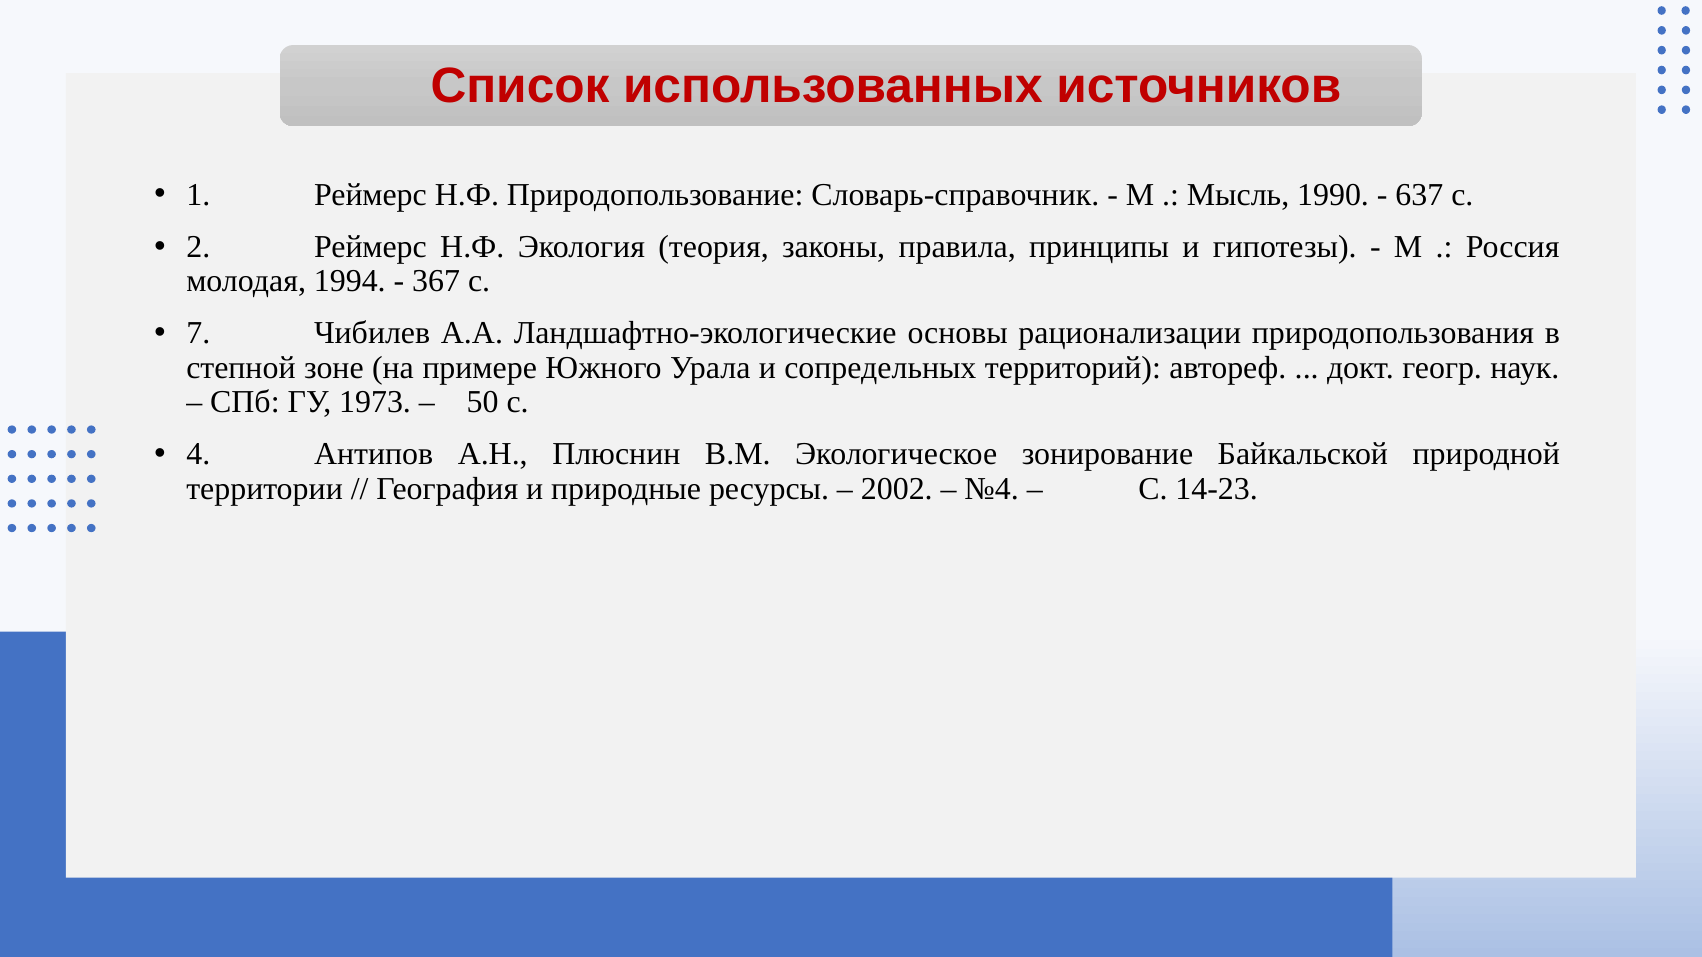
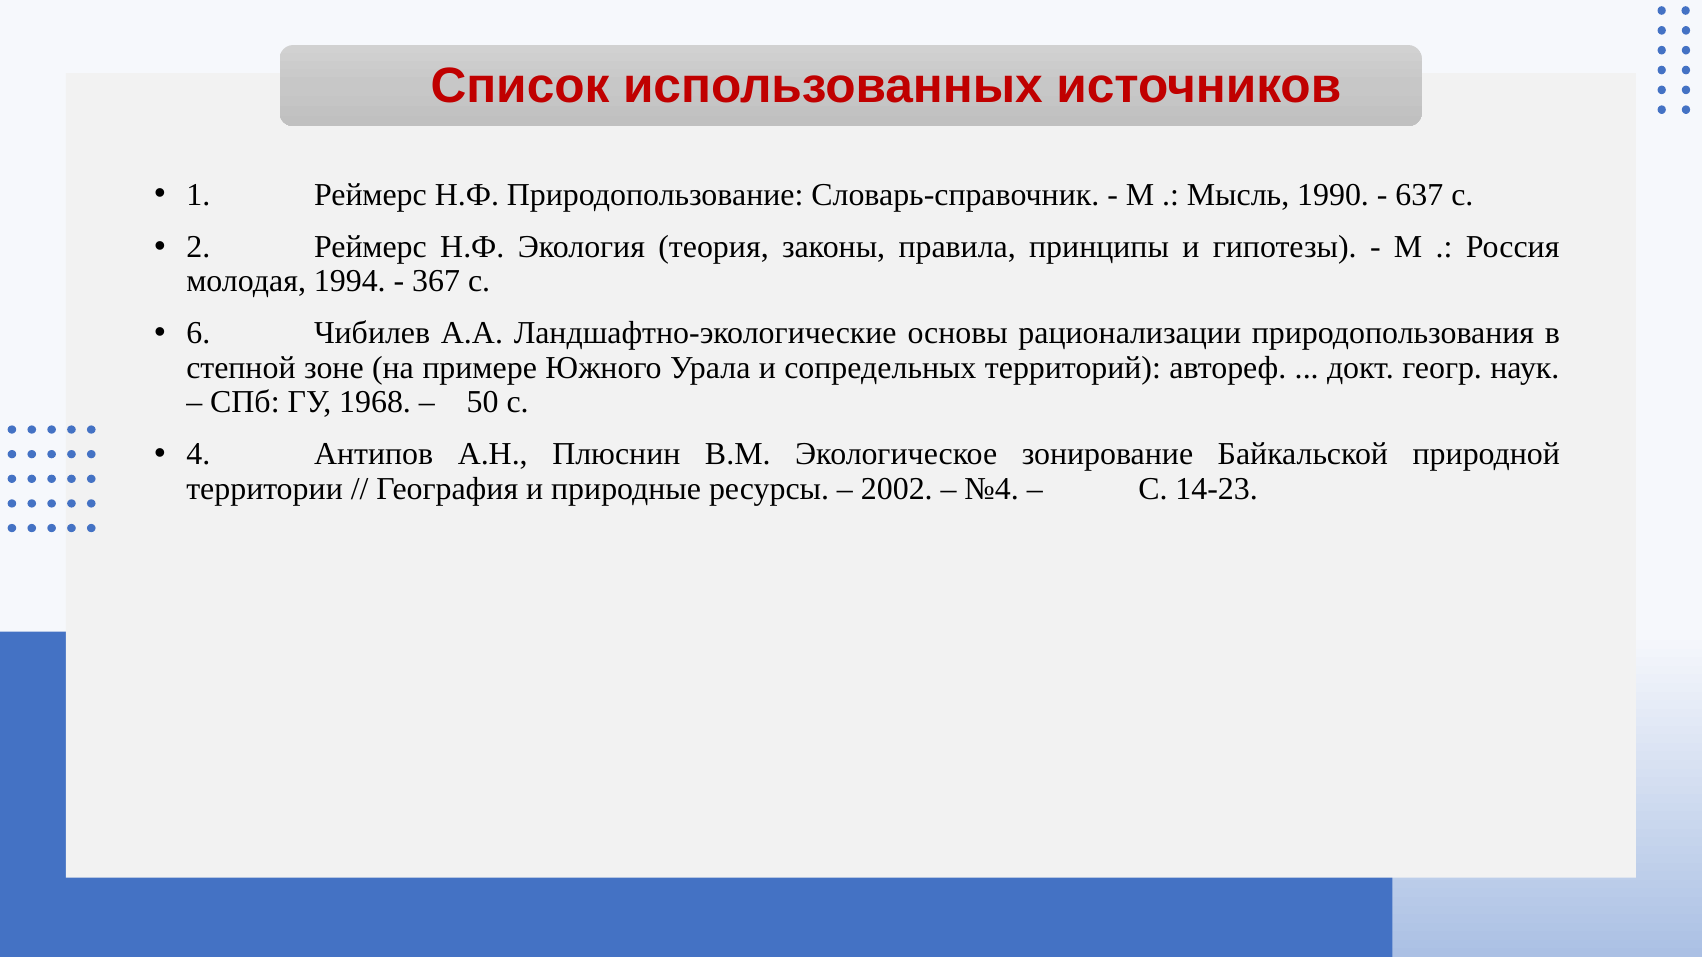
7: 7 -> 6 (198, 333)
1973: 1973 -> 1968 (375, 402)
